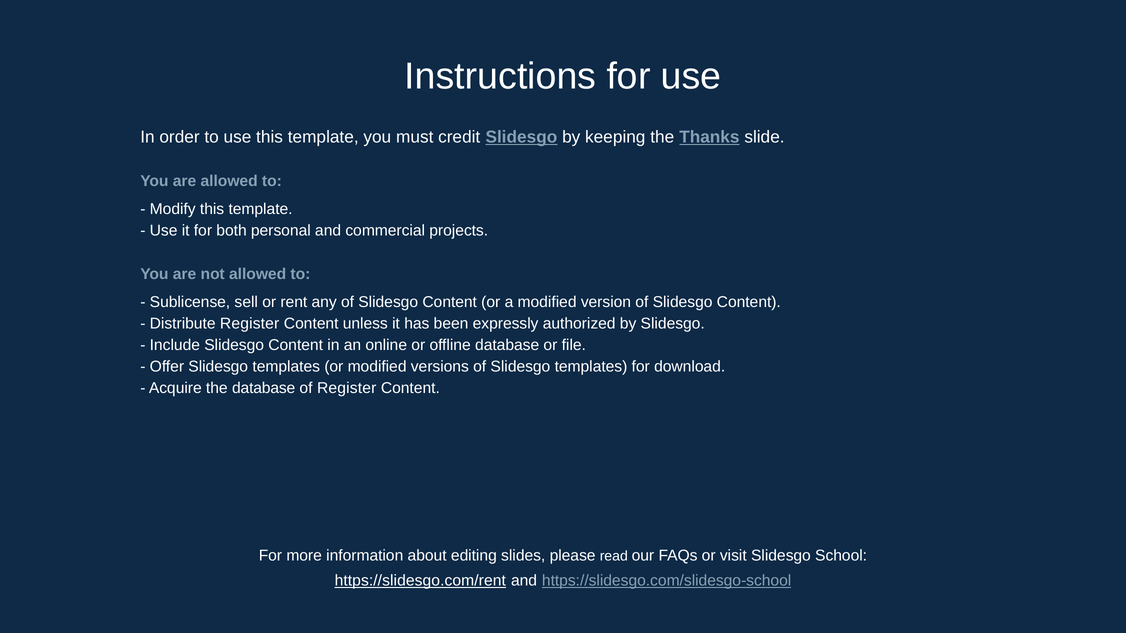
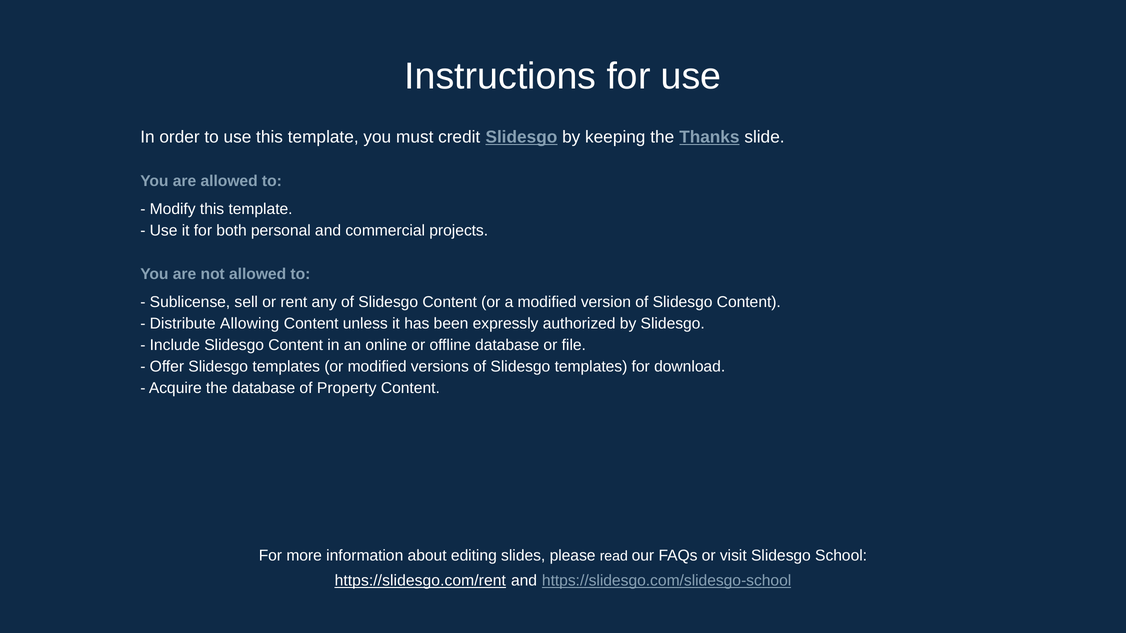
Distribute Register: Register -> Allowing (250, 324)
of Register: Register -> Property (347, 388)
